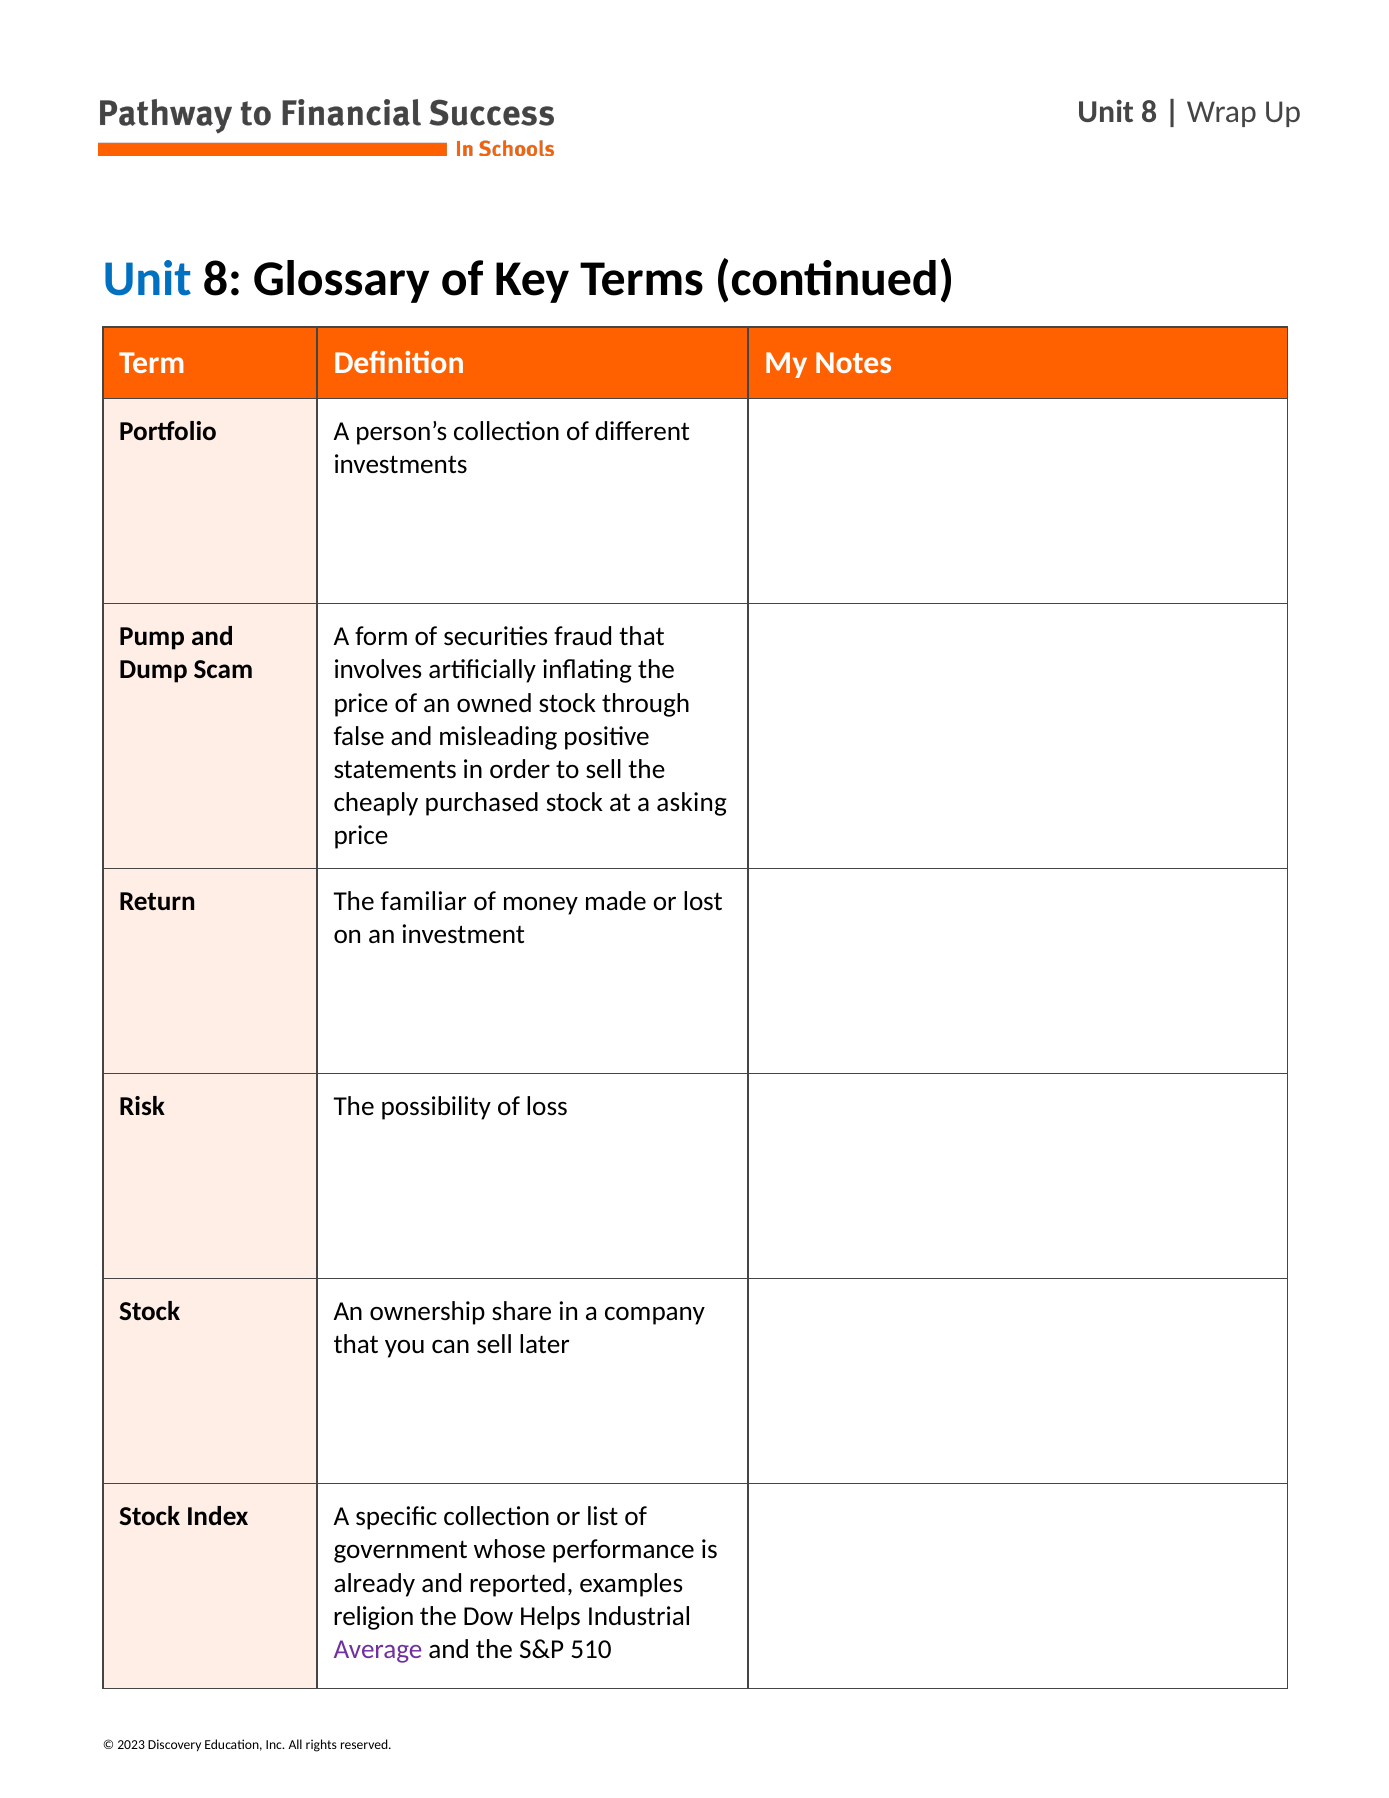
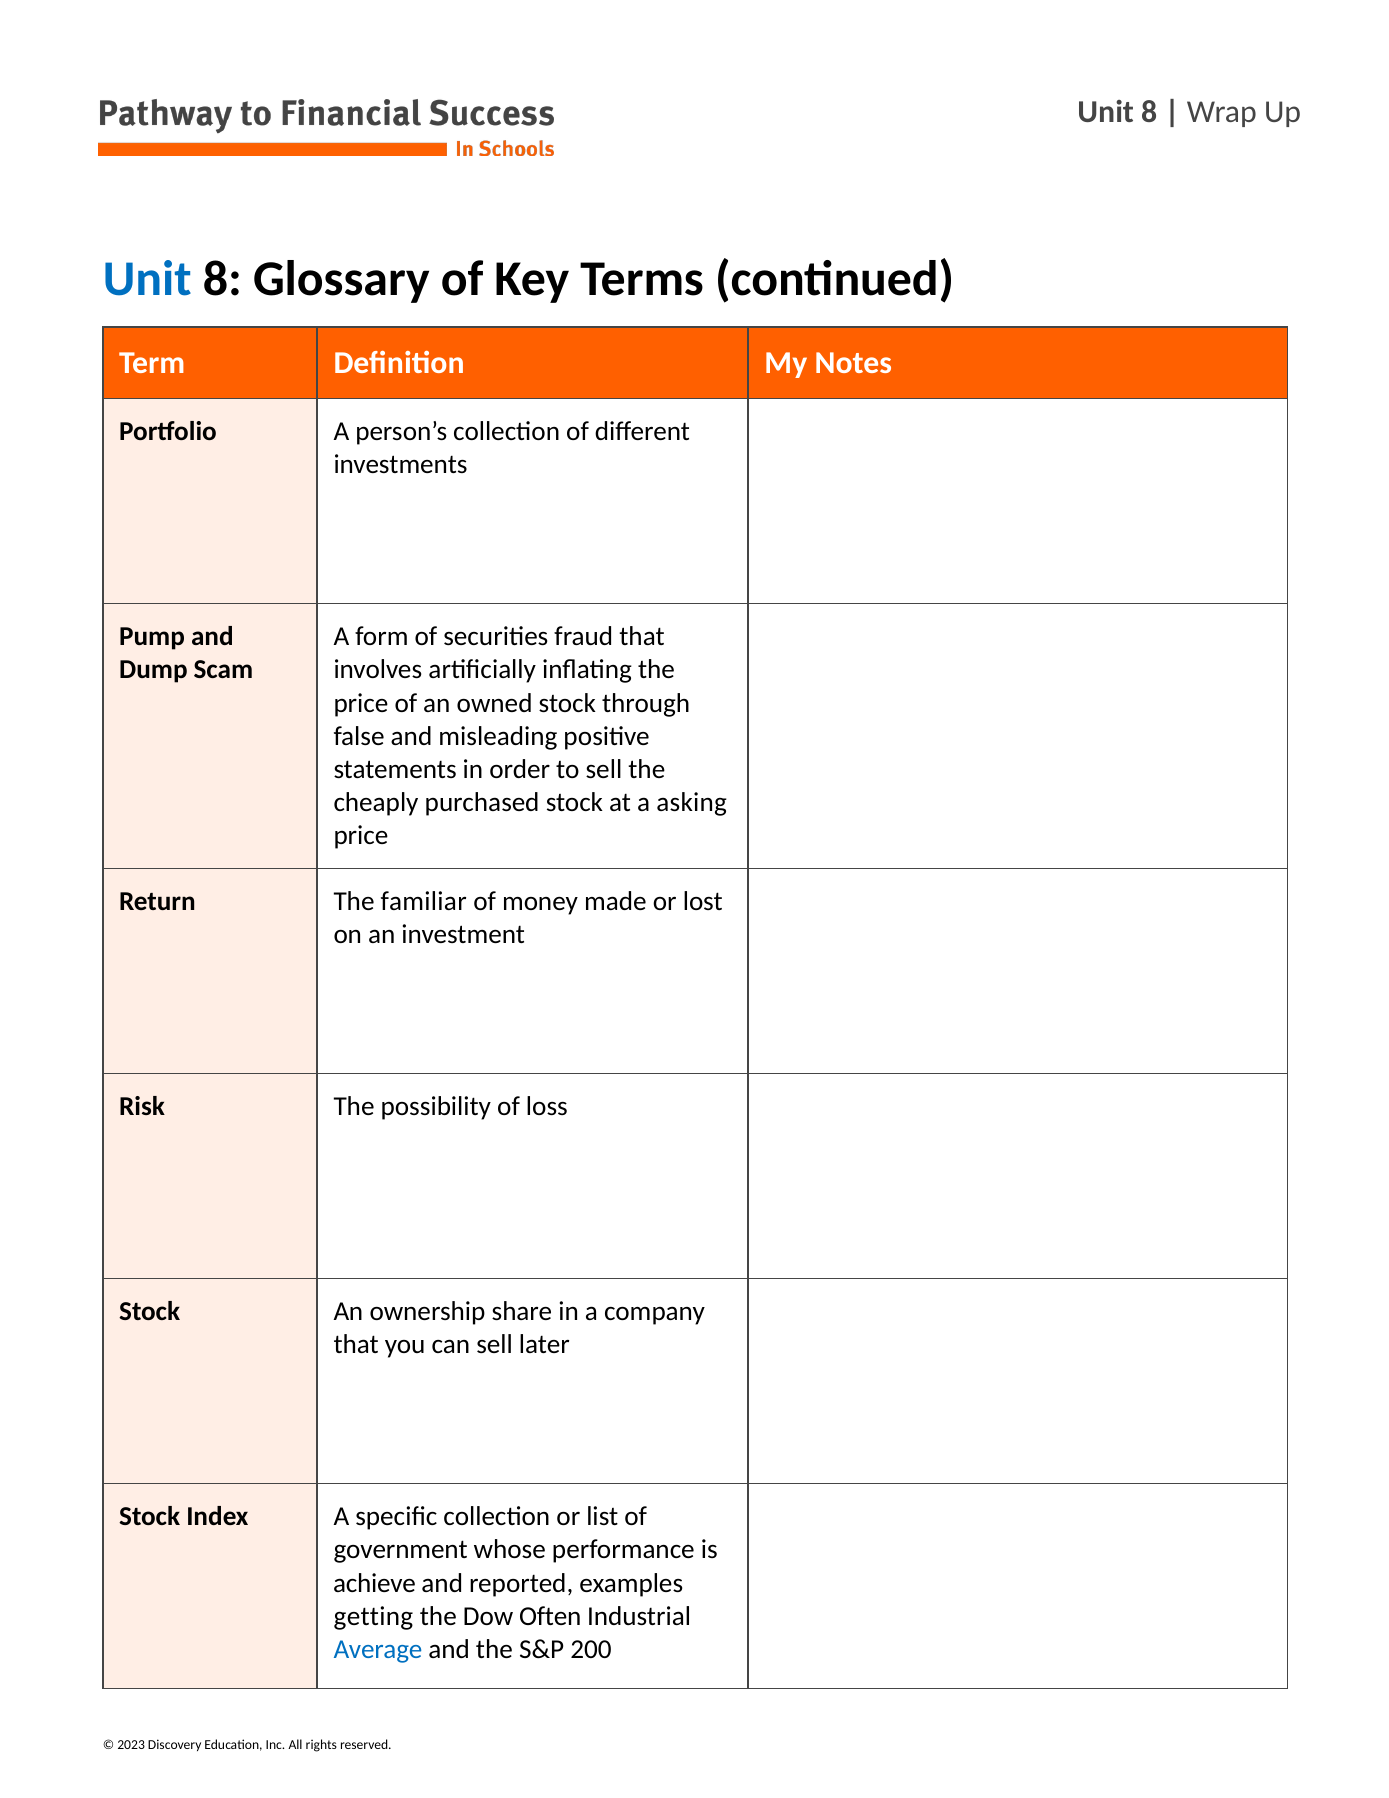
already: already -> achieve (375, 1583)
religion: religion -> getting (373, 1616)
Helps: Helps -> Often (550, 1616)
Average colour: purple -> blue (378, 1649)
510: 510 -> 200 (591, 1649)
